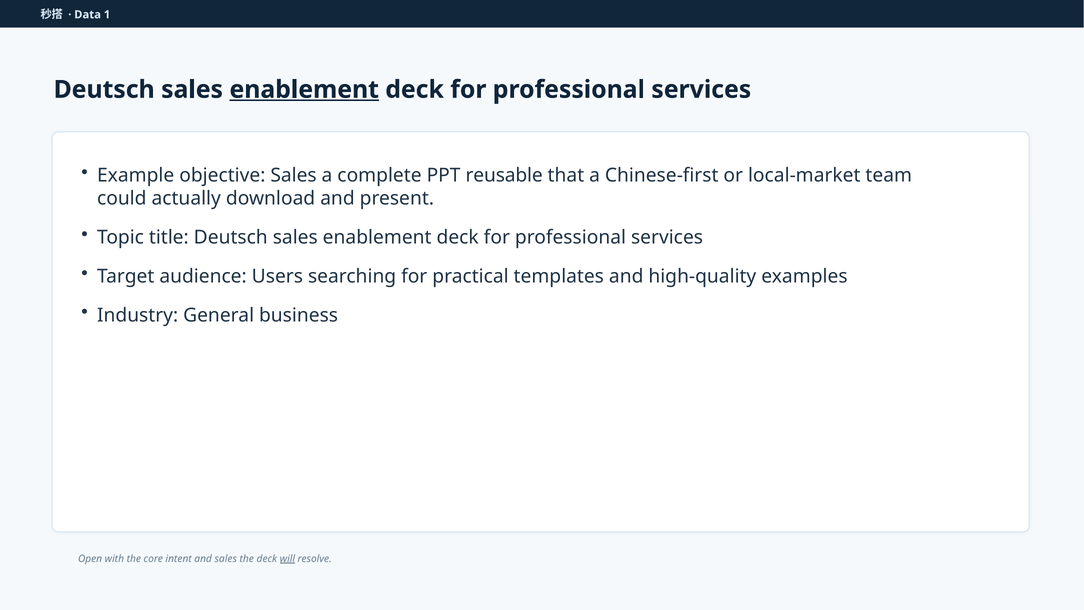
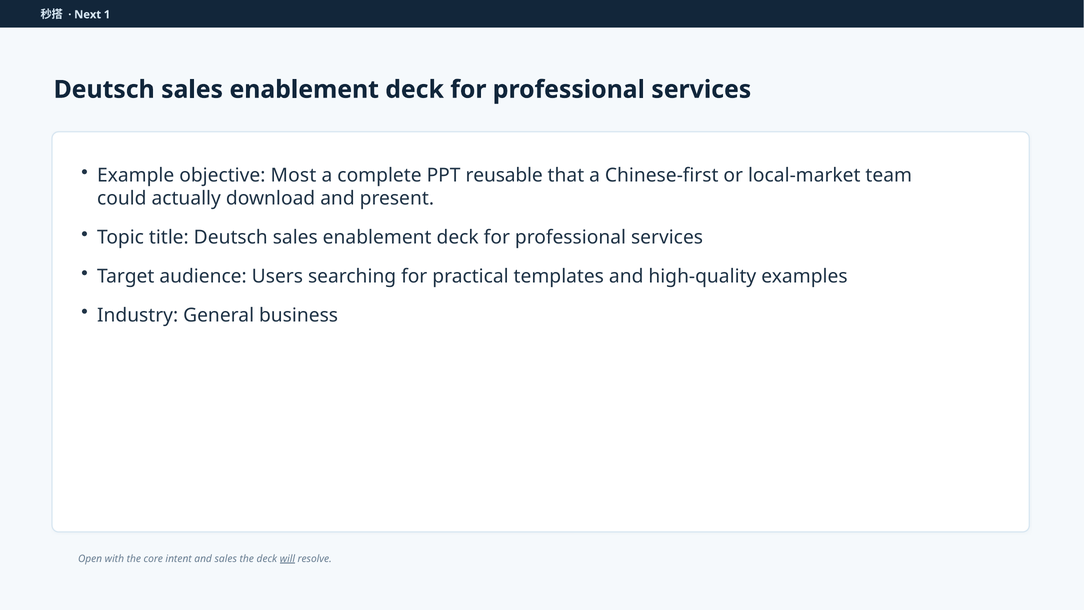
Data: Data -> Next (88, 15)
enablement underline: present -> none (304, 90)
objective Sales: Sales -> Most (293, 175)
